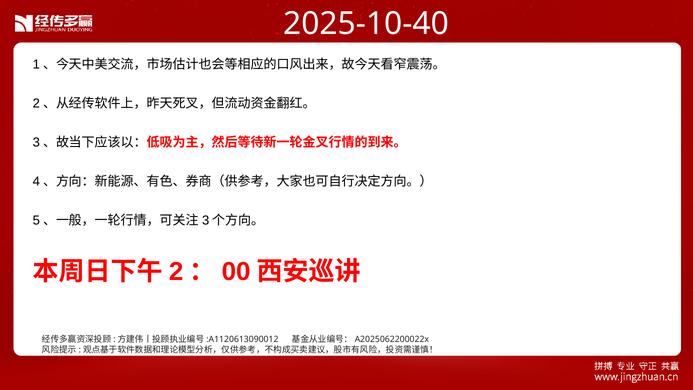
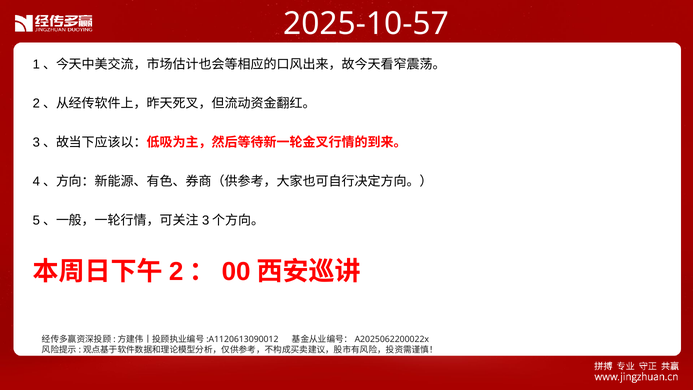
2025-10-40: 2025-10-40 -> 2025-10-57 (366, 24)
